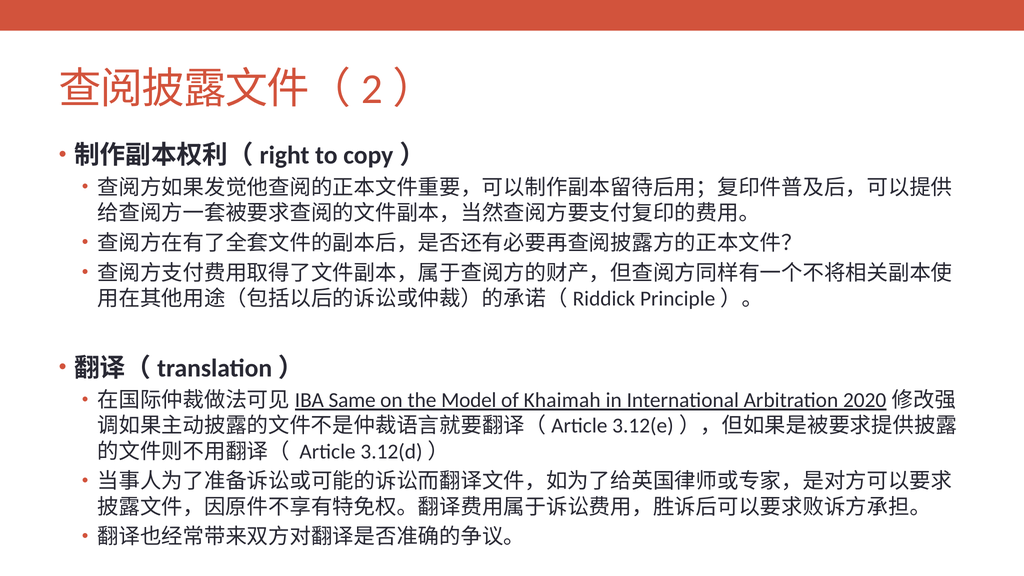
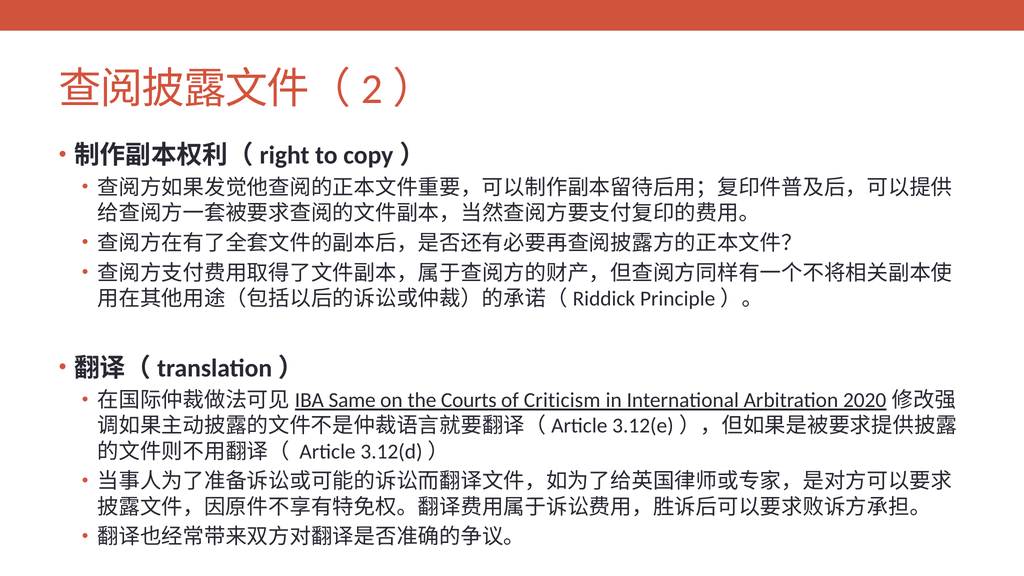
Model: Model -> Courts (469, 400)
Khaimah: Khaimah -> Criticism (562, 400)
